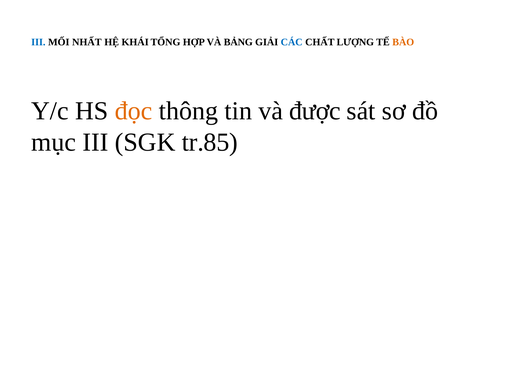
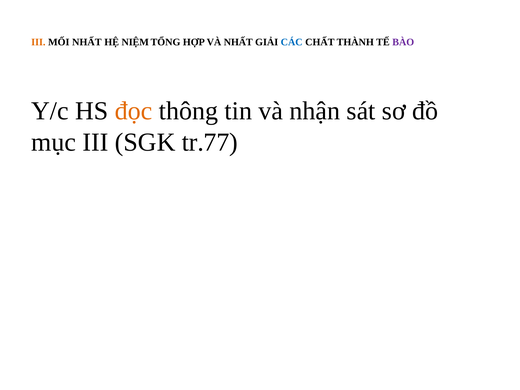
III colour: blue -> orange (38, 42)
KHÁI: KHÁI -> NIỆM (135, 42)
VÀ BẢNG: BẢNG -> NHẤT (238, 42)
LƯỢNG: LƯỢNG -> THÀNH (355, 42)
BÀO colour: orange -> purple (403, 42)
được: được -> nhận (315, 111)
tr.85: tr.85 -> tr.77 (210, 142)
